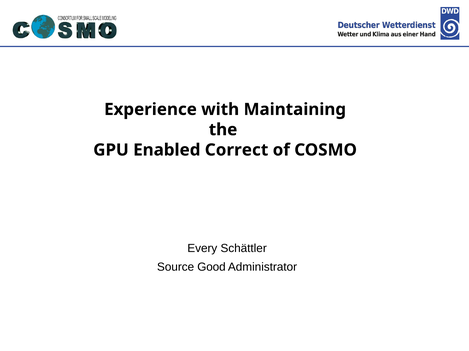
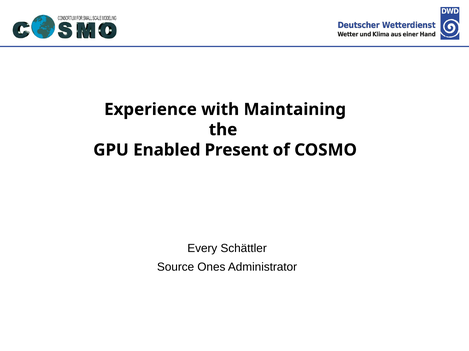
Correct: Correct -> Present (237, 150)
Good: Good -> Ones (211, 268)
